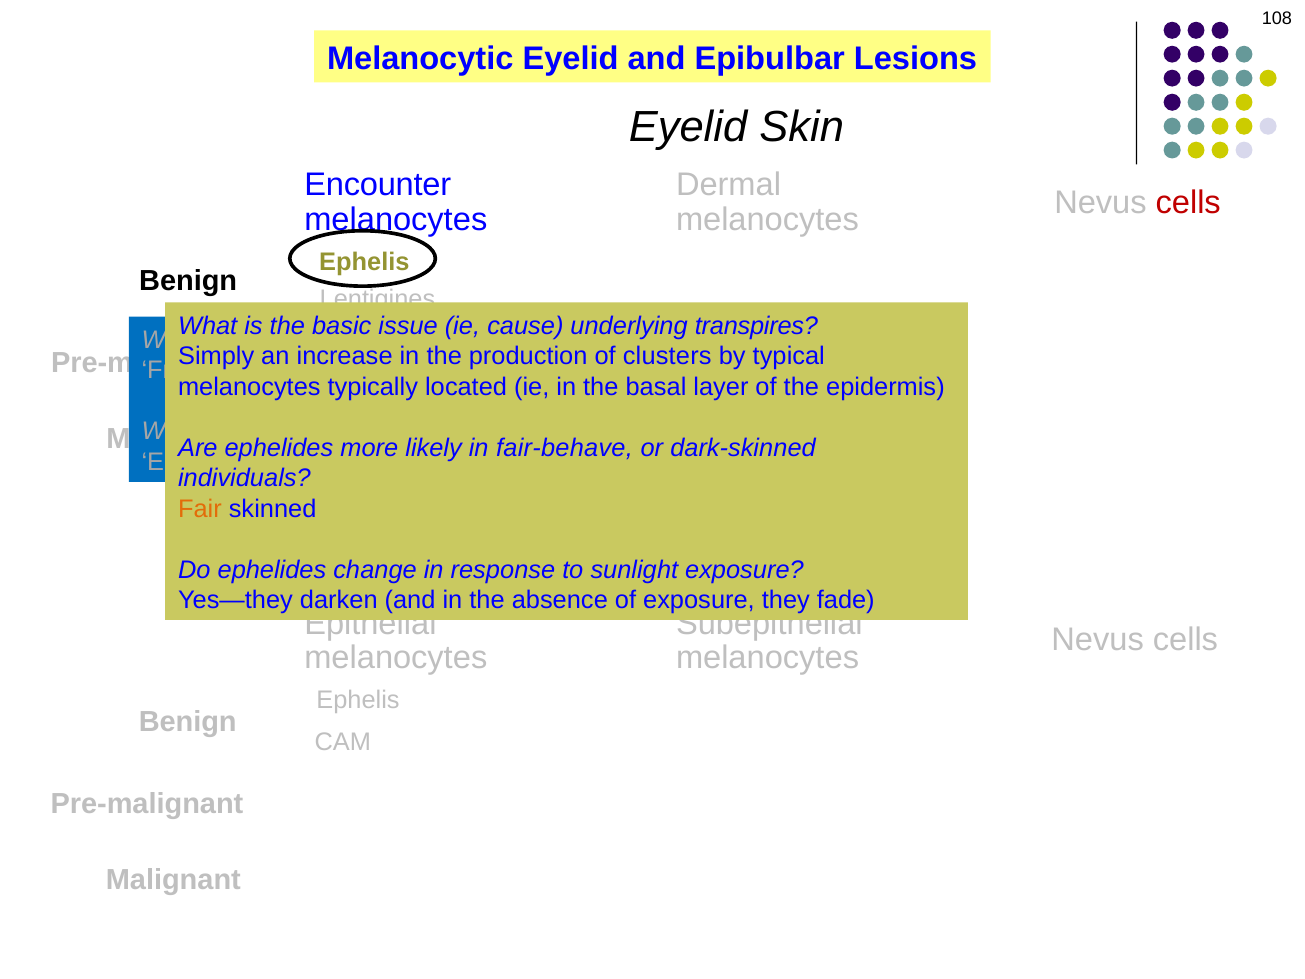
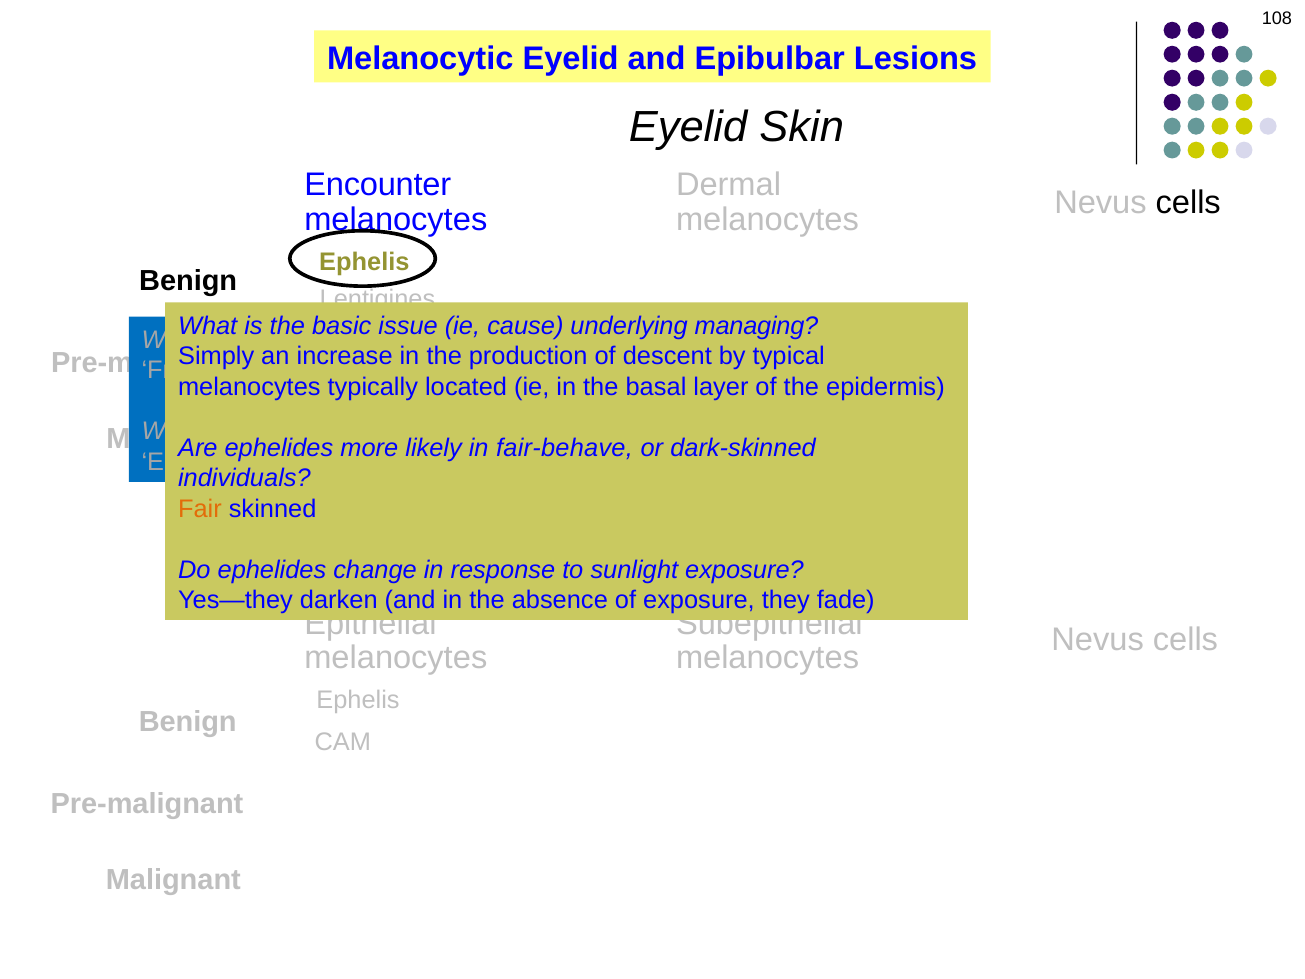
cells colour: red -> black (1188, 202)
transpires: transpires -> managing (756, 326)
clusters: clusters -> descent (667, 356)
